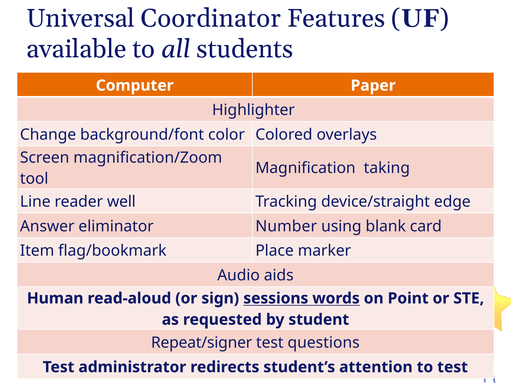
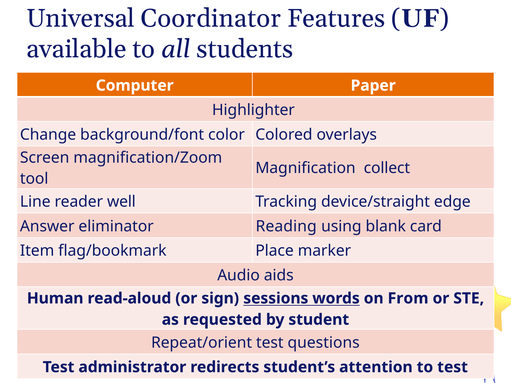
taking: taking -> collect (387, 168)
Number: Number -> Reading (286, 226)
Point: Point -> From (408, 299)
Repeat/signer: Repeat/signer -> Repeat/orient (202, 343)
